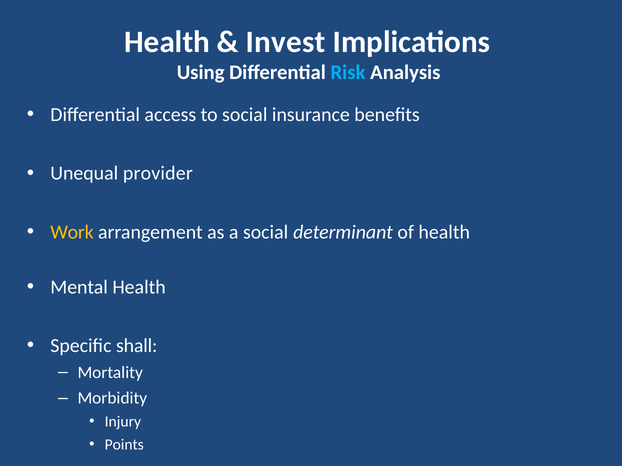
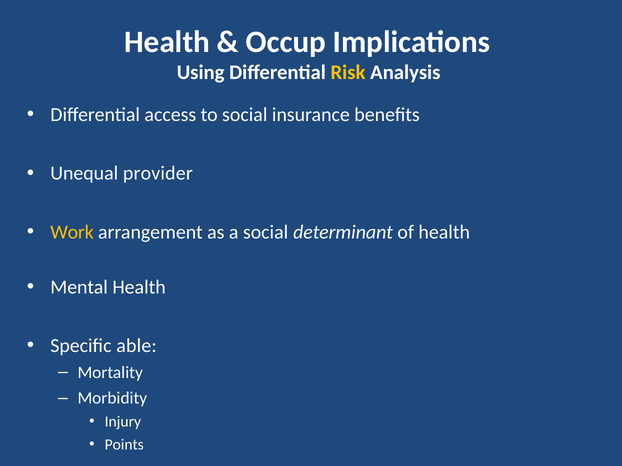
Invest: Invest -> Occup (286, 42)
Risk colour: light blue -> yellow (348, 72)
shall: shall -> able (137, 346)
